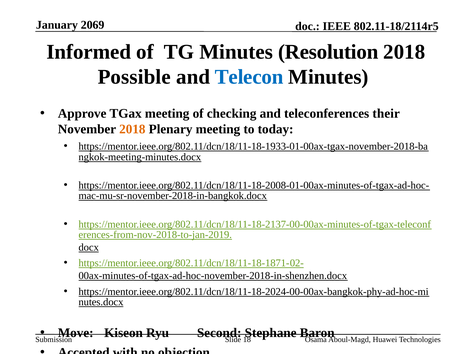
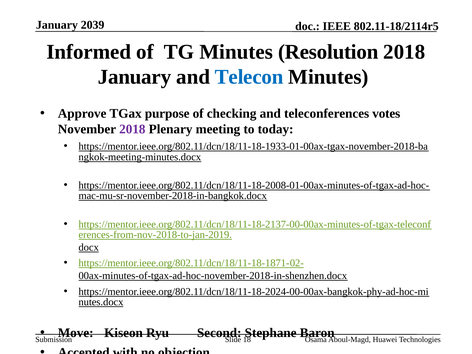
2069: 2069 -> 2039 (93, 25)
Possible: Possible -> January (134, 77)
TGax meeting: meeting -> purpose (167, 113)
their: their -> votes (386, 113)
2018 colour: orange -> purple (132, 129)
